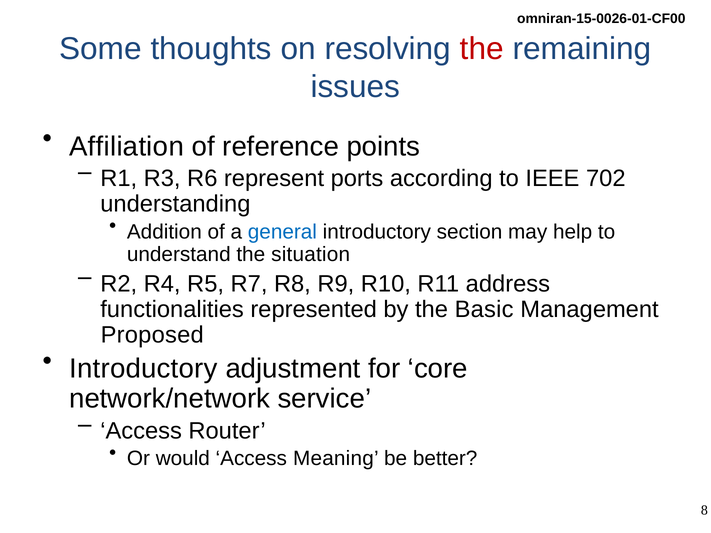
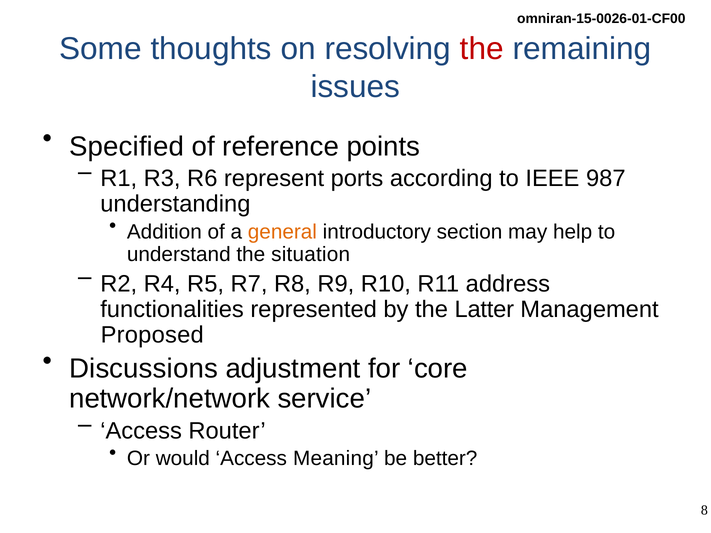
Affiliation: Affiliation -> Specified (127, 146)
702: 702 -> 987 (606, 179)
general colour: blue -> orange (282, 232)
Basic: Basic -> Latter (484, 309)
Introductory: Introductory -> Discussions (144, 369)
